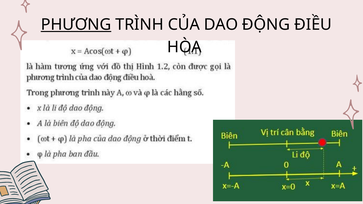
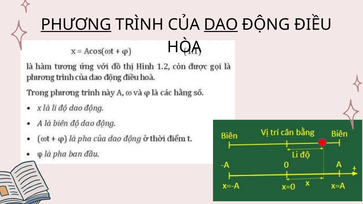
DAO underline: none -> present (221, 25)
